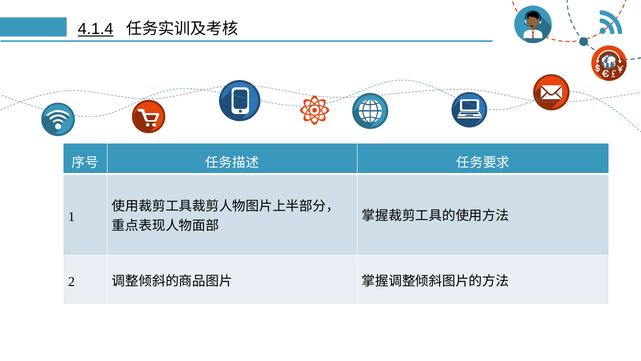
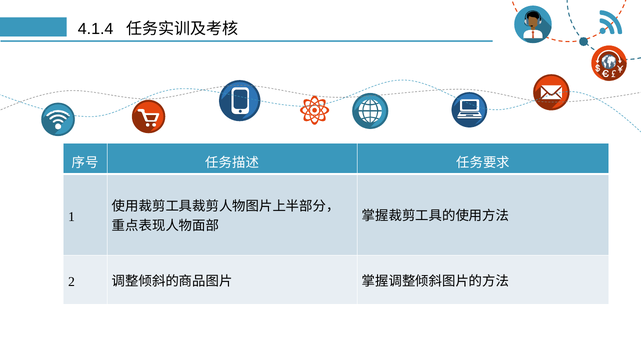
4.1.4 underline: present -> none (96, 29)
